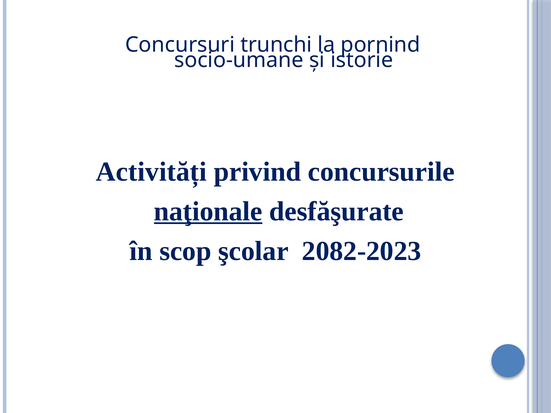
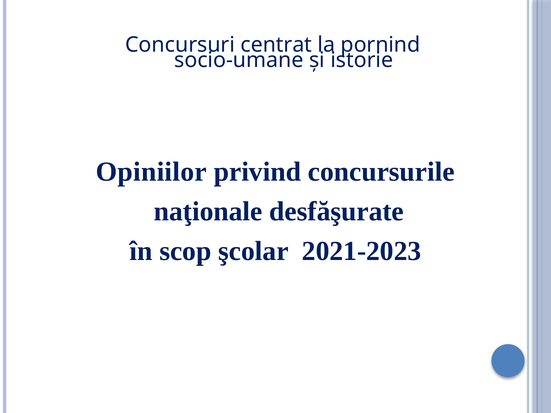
trunchi: trunchi -> centrat (276, 45)
Activități: Activități -> Opiniilor (151, 172)
naţionale underline: present -> none (208, 212)
2082-2023: 2082-2023 -> 2021-2023 (362, 251)
